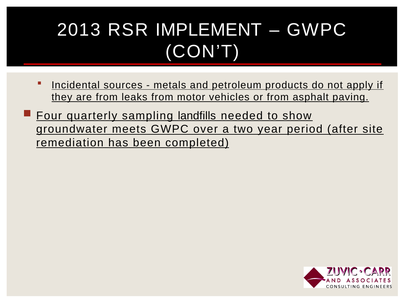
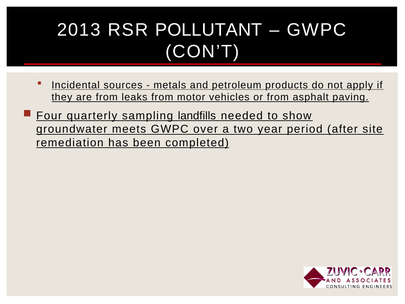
IMPLEMENT: IMPLEMENT -> POLLUTANT (209, 30)
